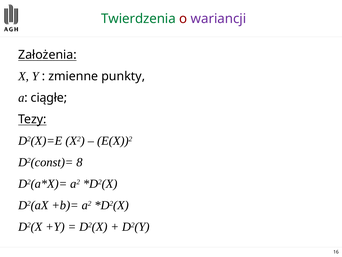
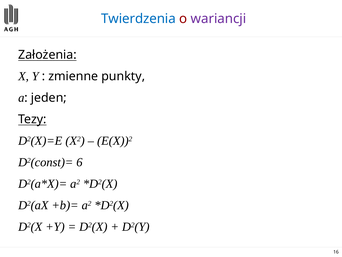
Twierdzenia colour: green -> blue (138, 19)
ciągłe: ciągłe -> jeden (49, 98)
8: 8 -> 6 (79, 162)
